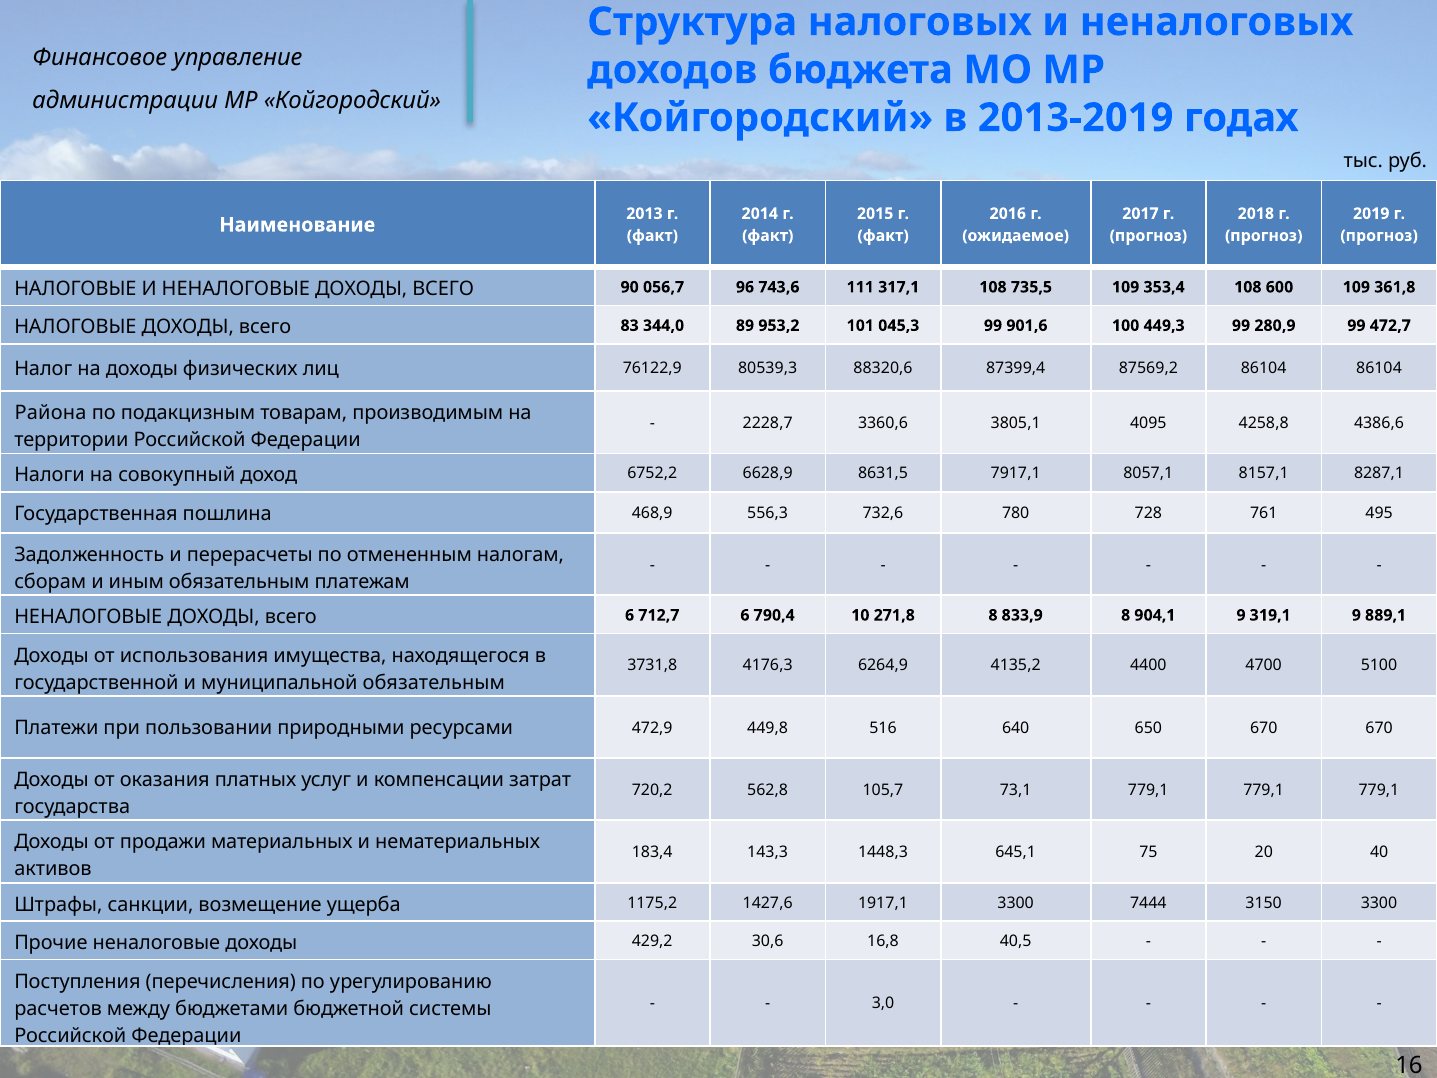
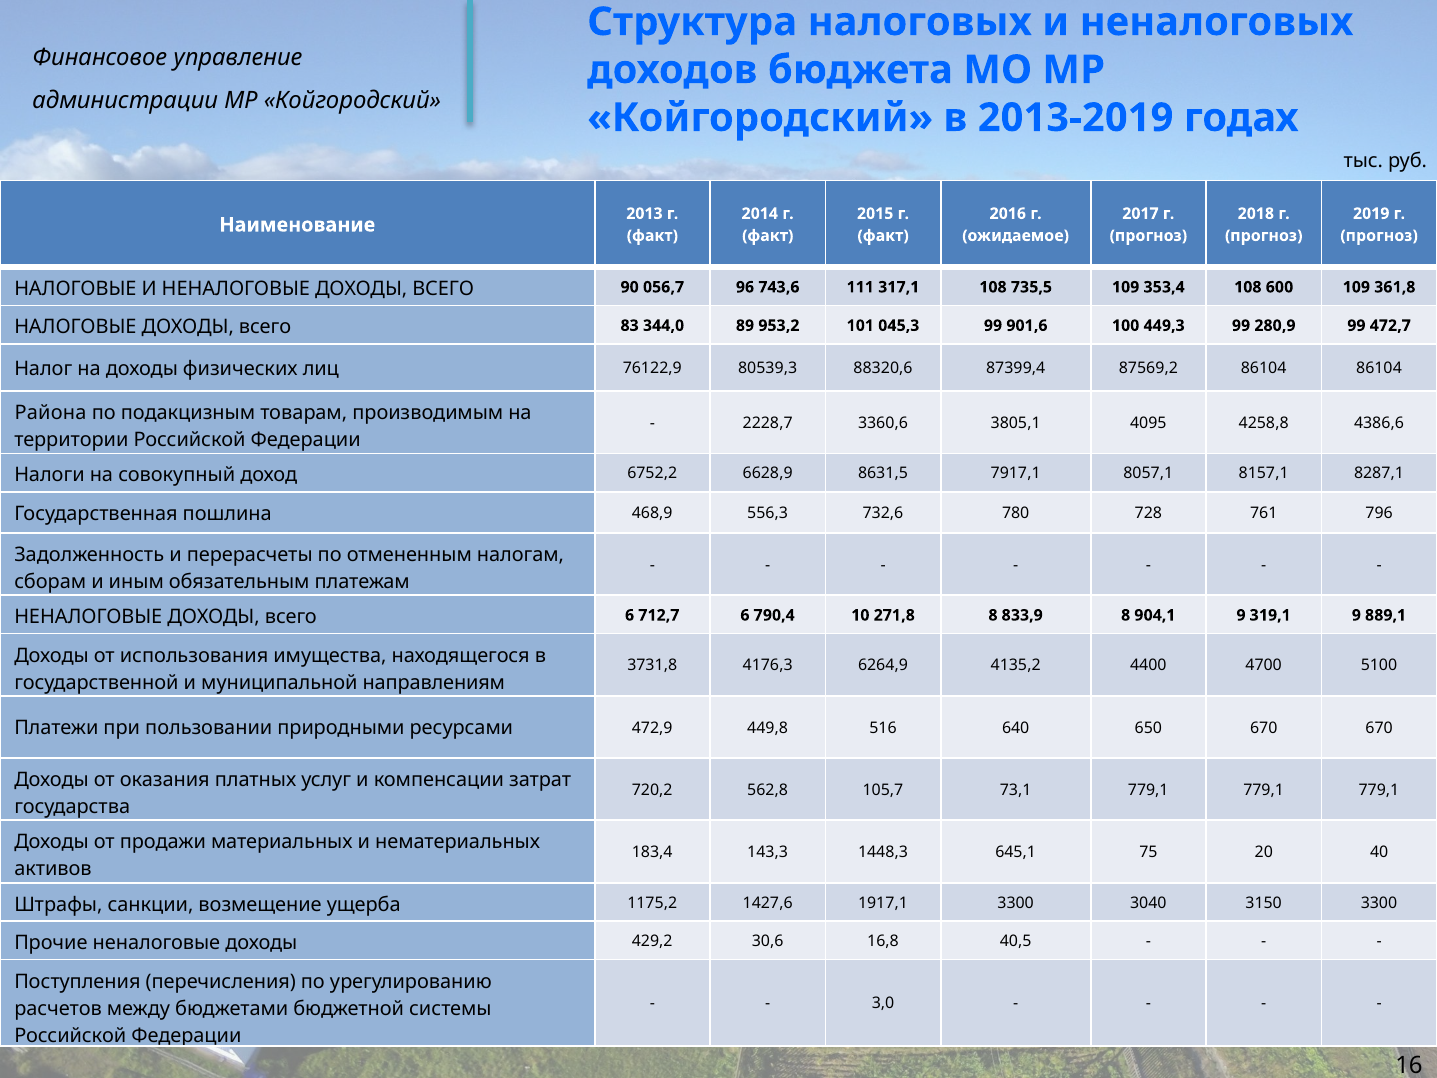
495: 495 -> 796 (1379, 513)
муниципальной обязательным: обязательным -> направлениям (434, 682)
7444: 7444 -> 3040 (1148, 903)
